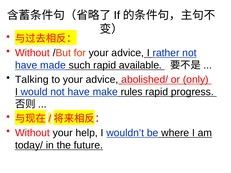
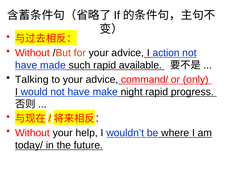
rather: rather -> action (166, 53)
abolished/: abolished/ -> command/ (145, 80)
rules: rules -> night (132, 92)
